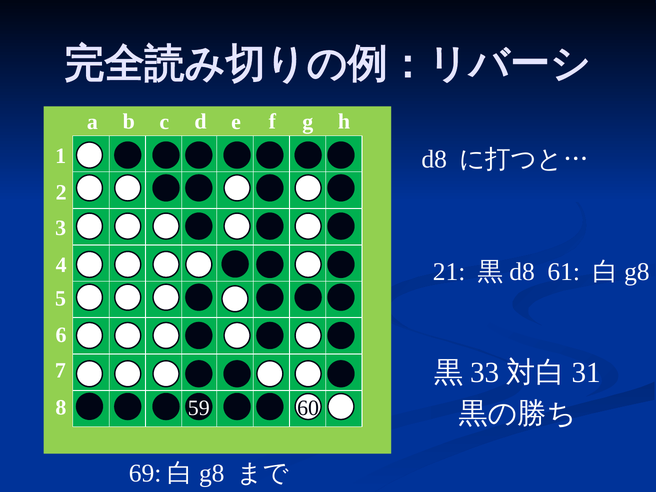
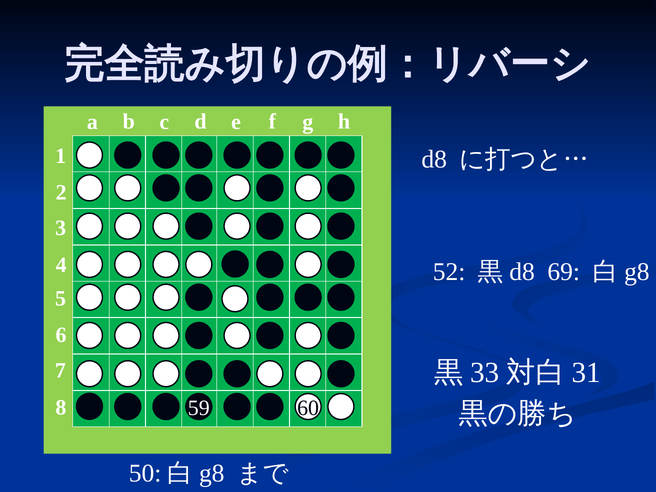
21: 21 -> 52 (449, 272)
61: 61 -> 69 (564, 272)
69: 69 -> 50 (145, 473)
